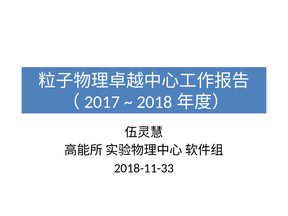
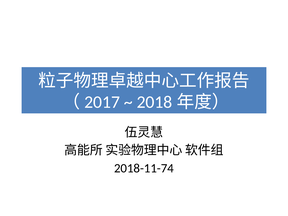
2018-11-33: 2018-11-33 -> 2018-11-74 (144, 168)
